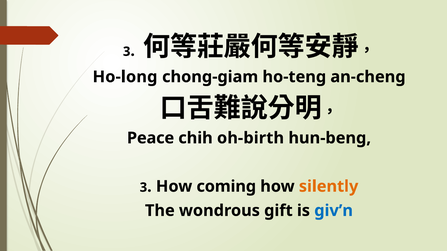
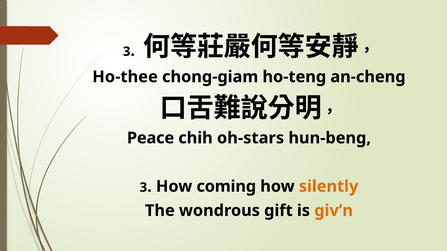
Ho-long: Ho-long -> Ho-thee (125, 77)
oh-birth: oh-birth -> oh-stars (251, 138)
giv’n colour: blue -> orange (334, 211)
